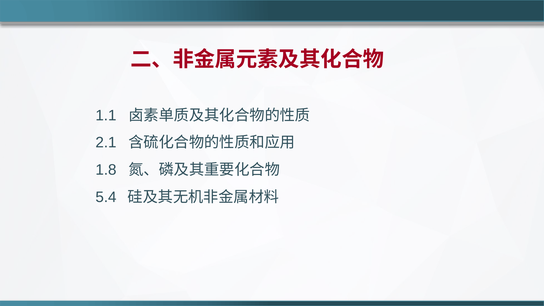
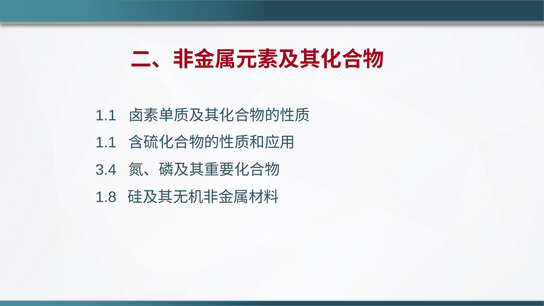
2.1: 2.1 -> 1.1 (106, 143)
1.8: 1.8 -> 3.4 (106, 170)
5.4: 5.4 -> 1.8 (106, 197)
